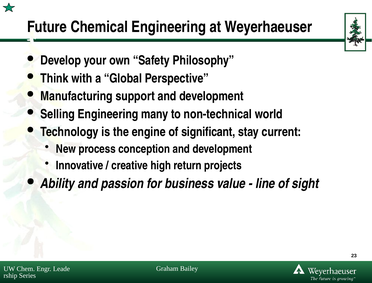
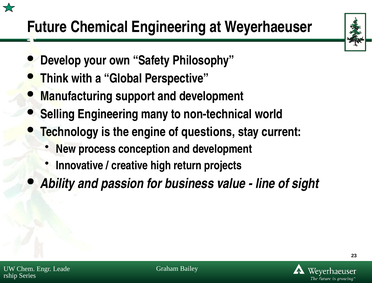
significant: significant -> questions (208, 132)
